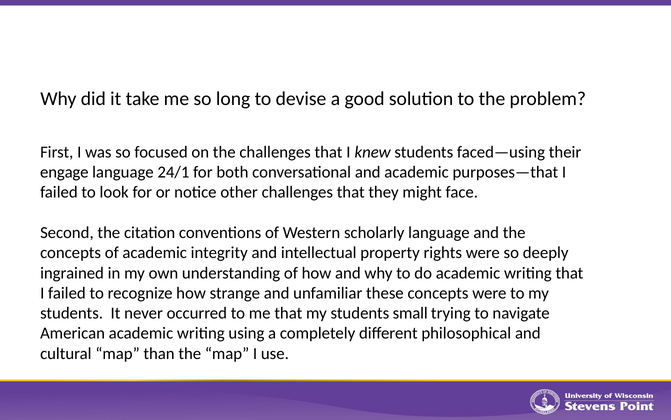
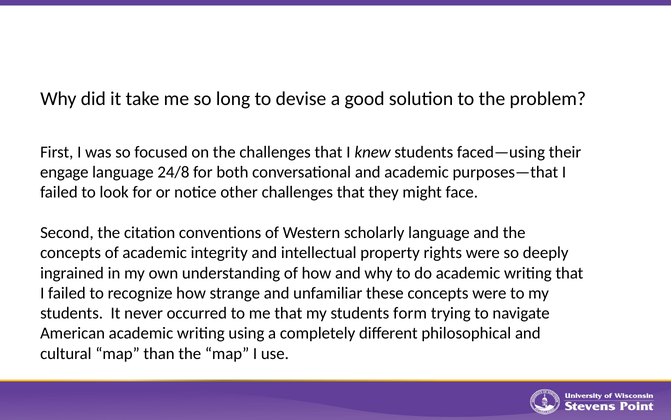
24/1: 24/1 -> 24/8 (173, 172)
small: small -> form (410, 313)
